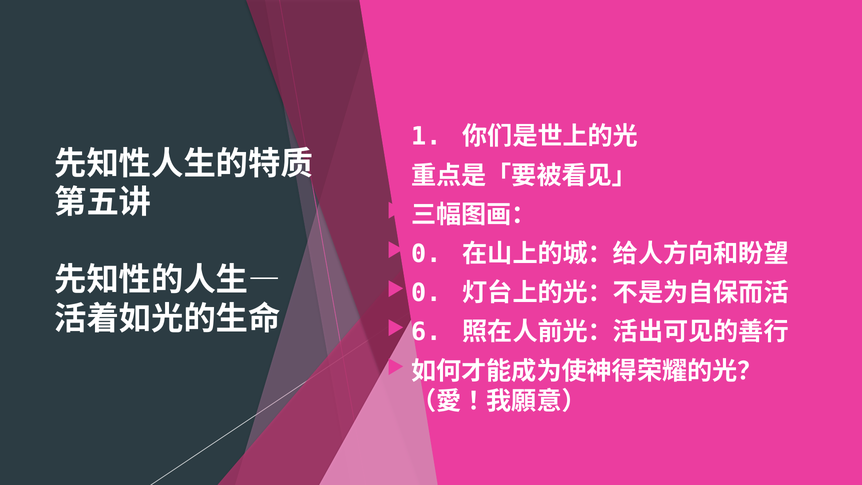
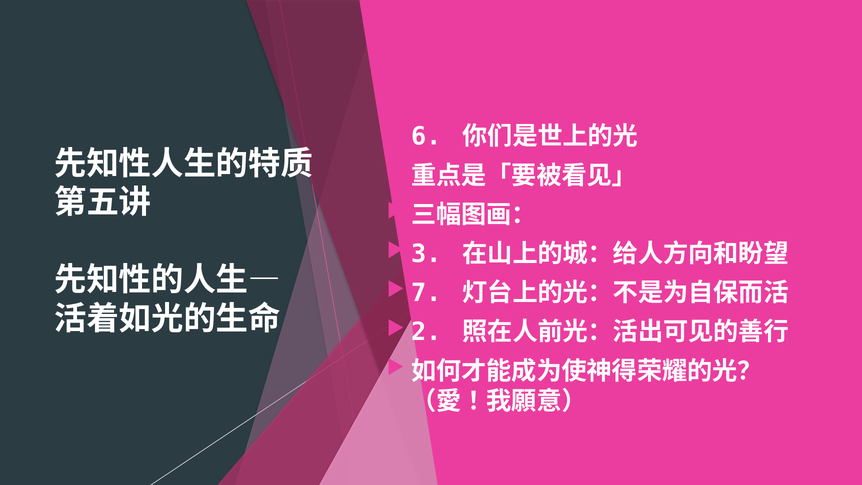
1: 1 -> 6 (426, 137)
0: 0 -> 3 (426, 254)
0: 0 -> 7 (426, 293)
6: 6 -> 2 (426, 332)
